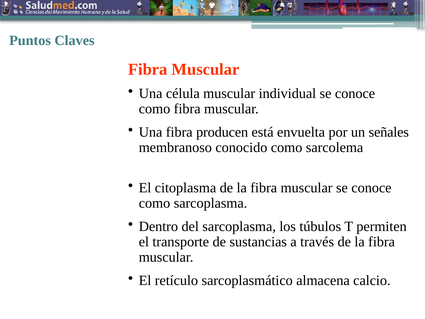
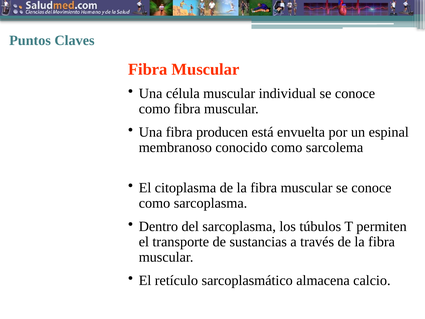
señales: señales -> espinal (389, 132)
